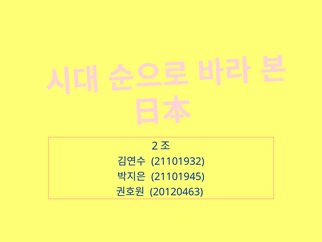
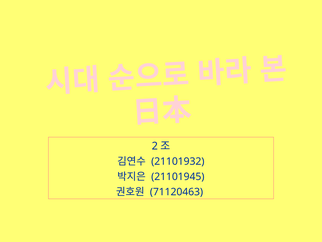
20120463: 20120463 -> 71120463 (176, 191)
